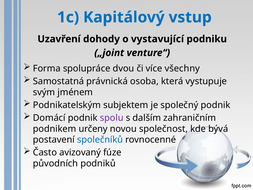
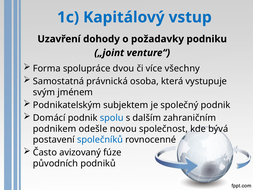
vystavující: vystavující -> požadavky (158, 39)
spolu colour: purple -> blue (112, 118)
určeny: určeny -> odešle (93, 129)
